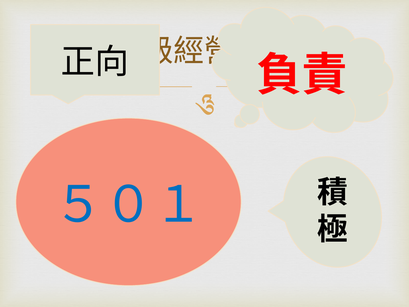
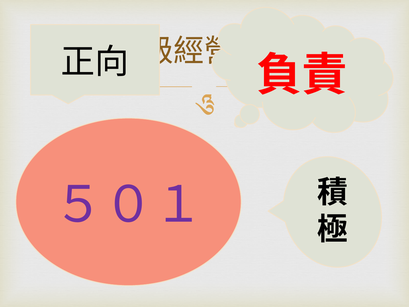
５０１ colour: blue -> purple (128, 205)
